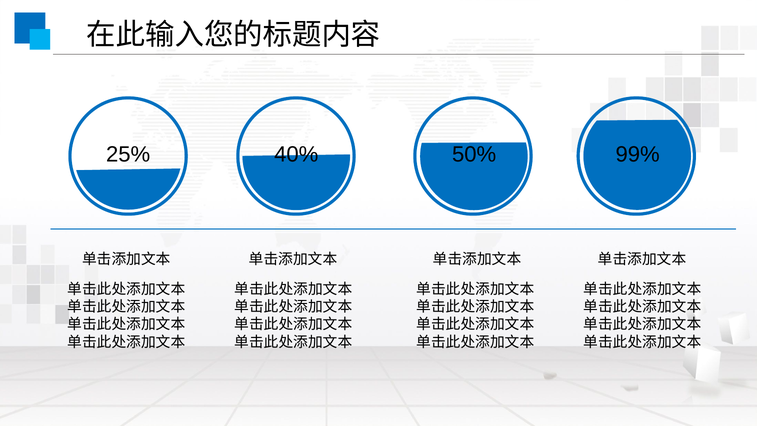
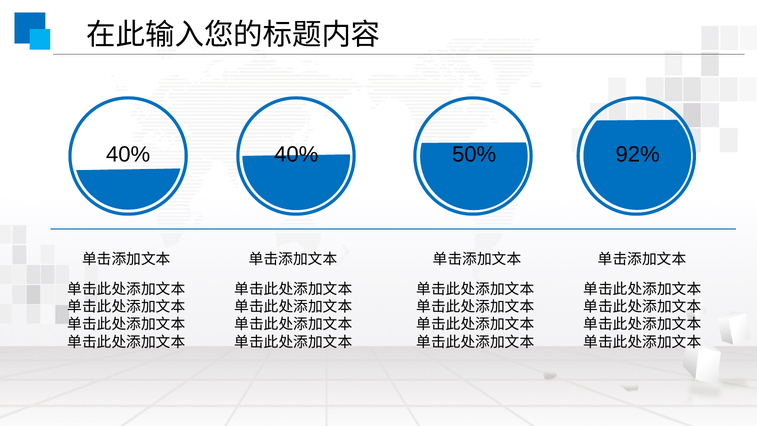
25%: 25% -> 40% (128, 155)
99%: 99% -> 92% (638, 155)
